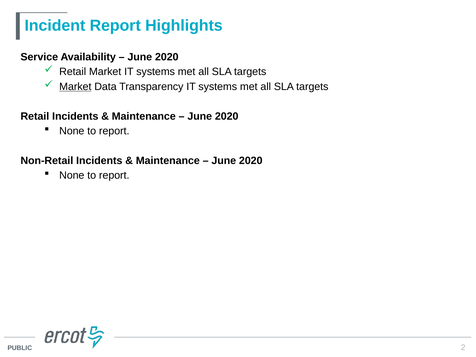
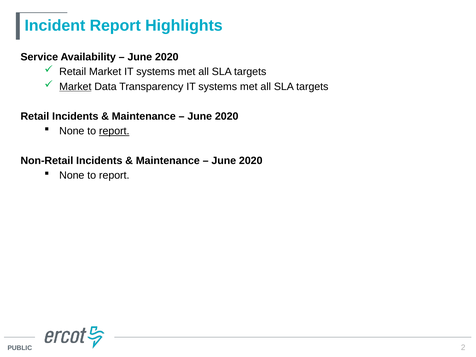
report underline: none -> present (114, 131)
